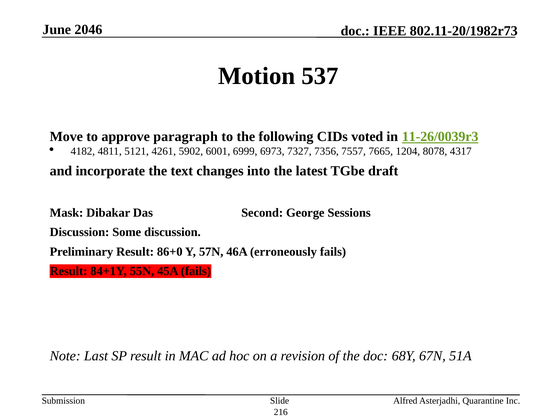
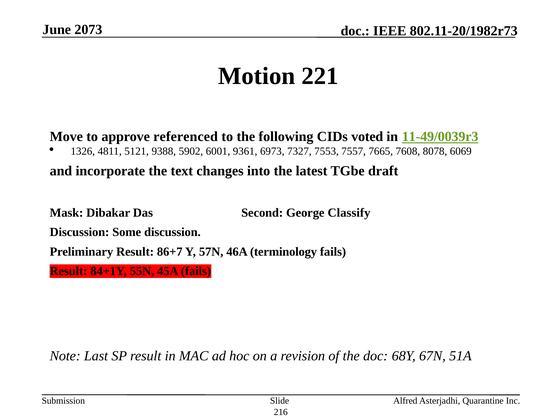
2046: 2046 -> 2073 (88, 30)
537: 537 -> 221 (320, 76)
paragraph: paragraph -> referenced (186, 137)
11-26/0039r3: 11-26/0039r3 -> 11-49/0039r3 (440, 137)
4182: 4182 -> 1326 (83, 151)
4261: 4261 -> 9388 (164, 151)
6999: 6999 -> 9361 (245, 151)
7356: 7356 -> 7553 (327, 151)
1204: 1204 -> 7608 (408, 151)
4317: 4317 -> 6069 (461, 151)
Sessions: Sessions -> Classify (349, 213)
86+0: 86+0 -> 86+7 (170, 252)
erroneously: erroneously -> terminology (284, 252)
